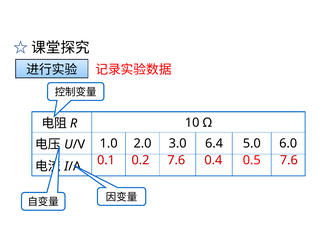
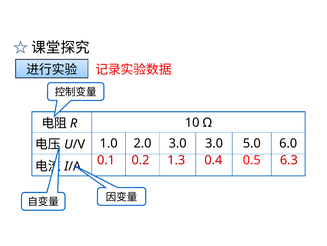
3.0 6.4: 6.4 -> 3.0 (214, 143)
7.6: 7.6 -> 1.3 (176, 160)
7.6: 7.6 -> 6.3 (289, 160)
